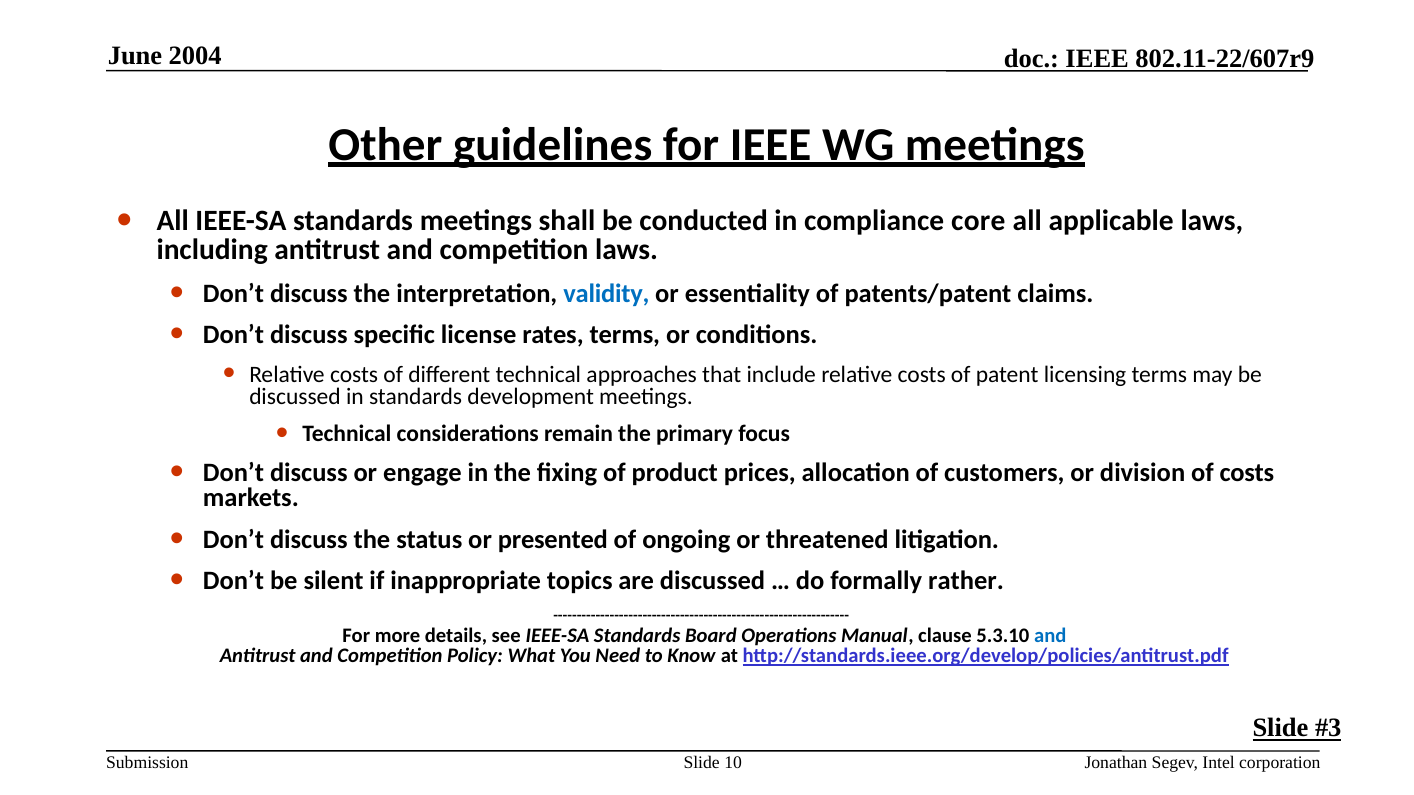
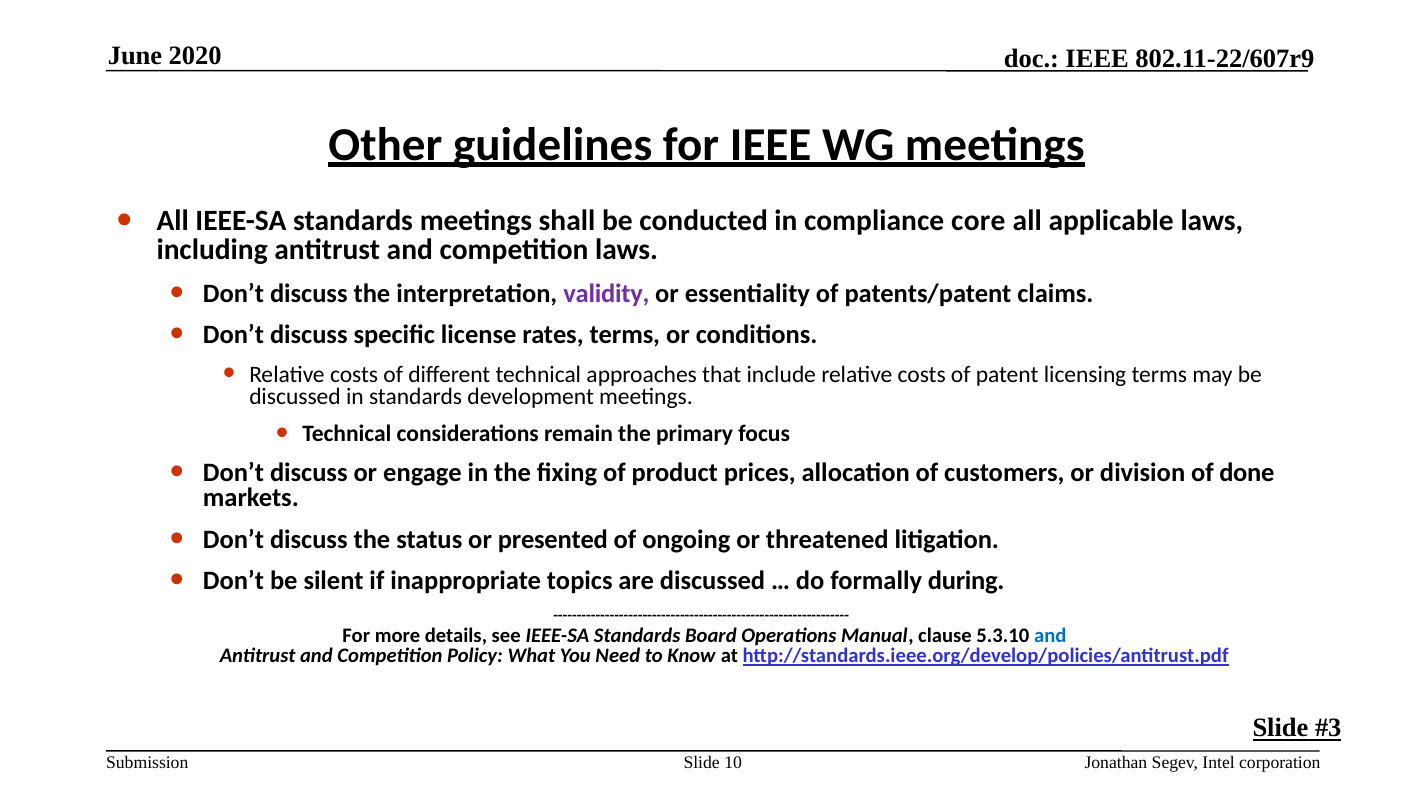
2004: 2004 -> 2020 (195, 56)
validity colour: blue -> purple (606, 294)
of costs: costs -> done (1247, 473)
rather: rather -> during (966, 581)
